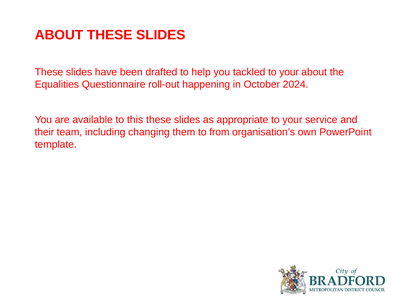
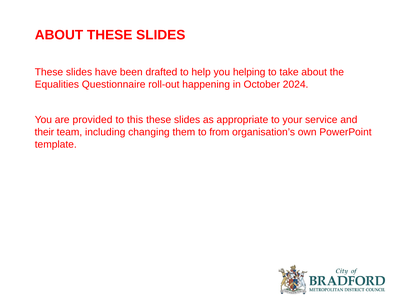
tackled: tackled -> helping (249, 72)
your: your -> take (289, 72)
available: available -> provided (93, 120)
